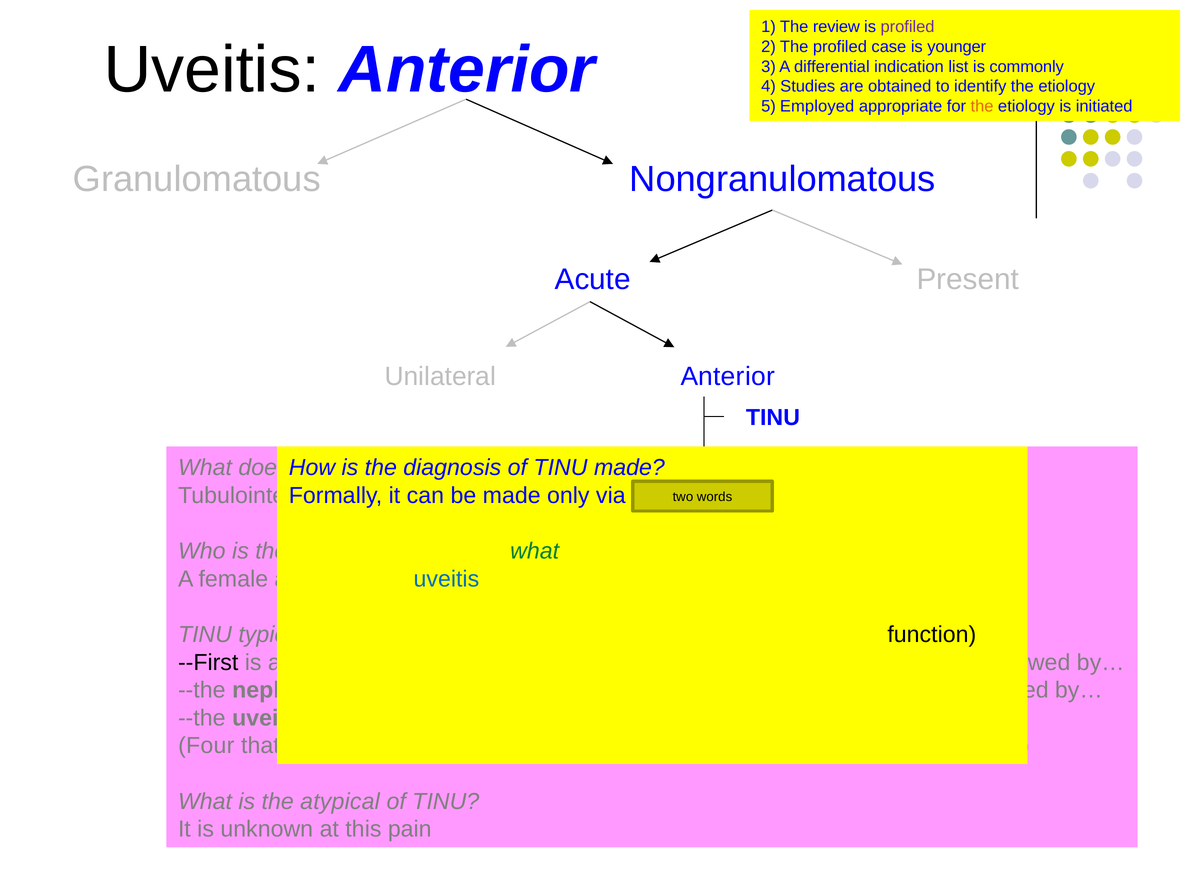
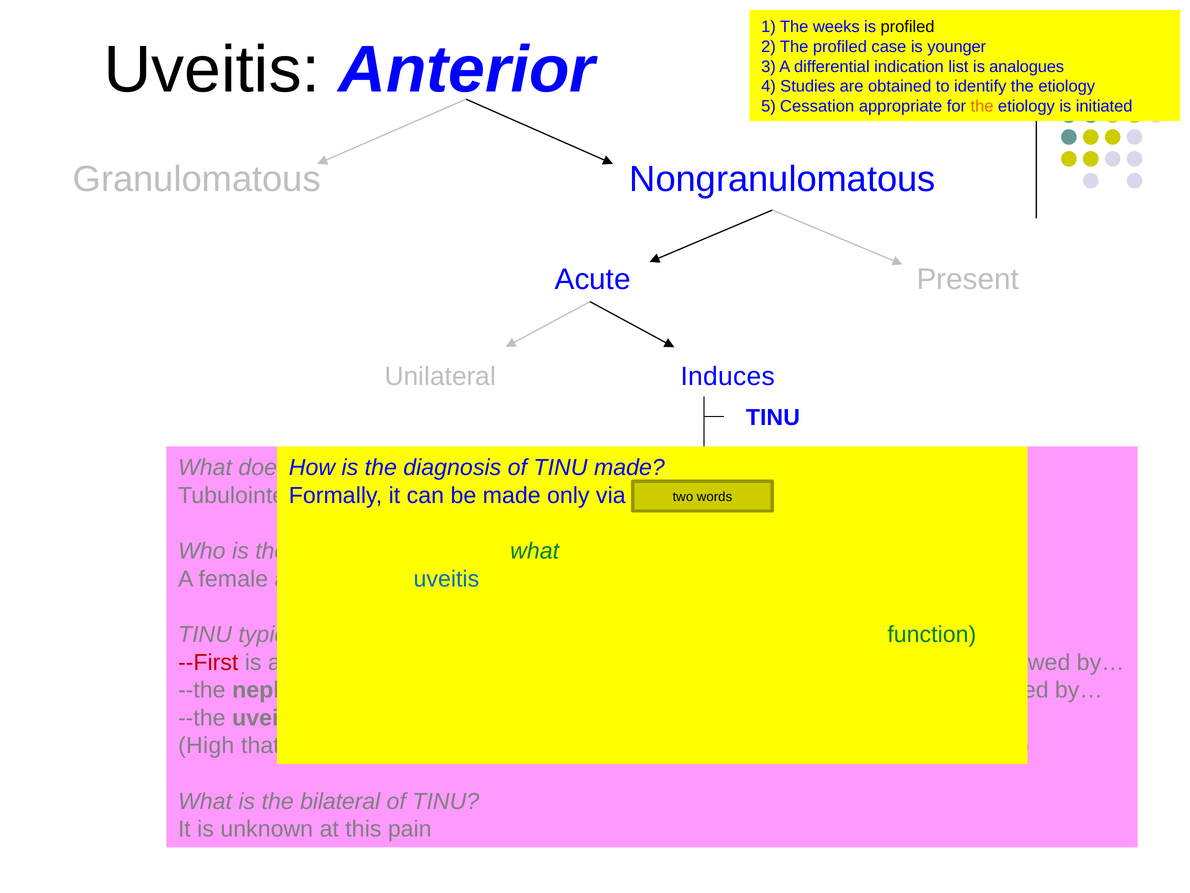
review: review -> weeks (836, 27)
profiled colour: purple -> black (908, 27)
commonly: commonly -> analogues (1027, 67)
Employed: Employed -> Cessation (817, 106)
Unilateral Anterior: Anterior -> Induces (728, 376)
function colour: black -> green (932, 634)
--First colour: black -> red (208, 662)
Four: Four -> High (206, 745)
the atypical: atypical -> bilateral (340, 801)
